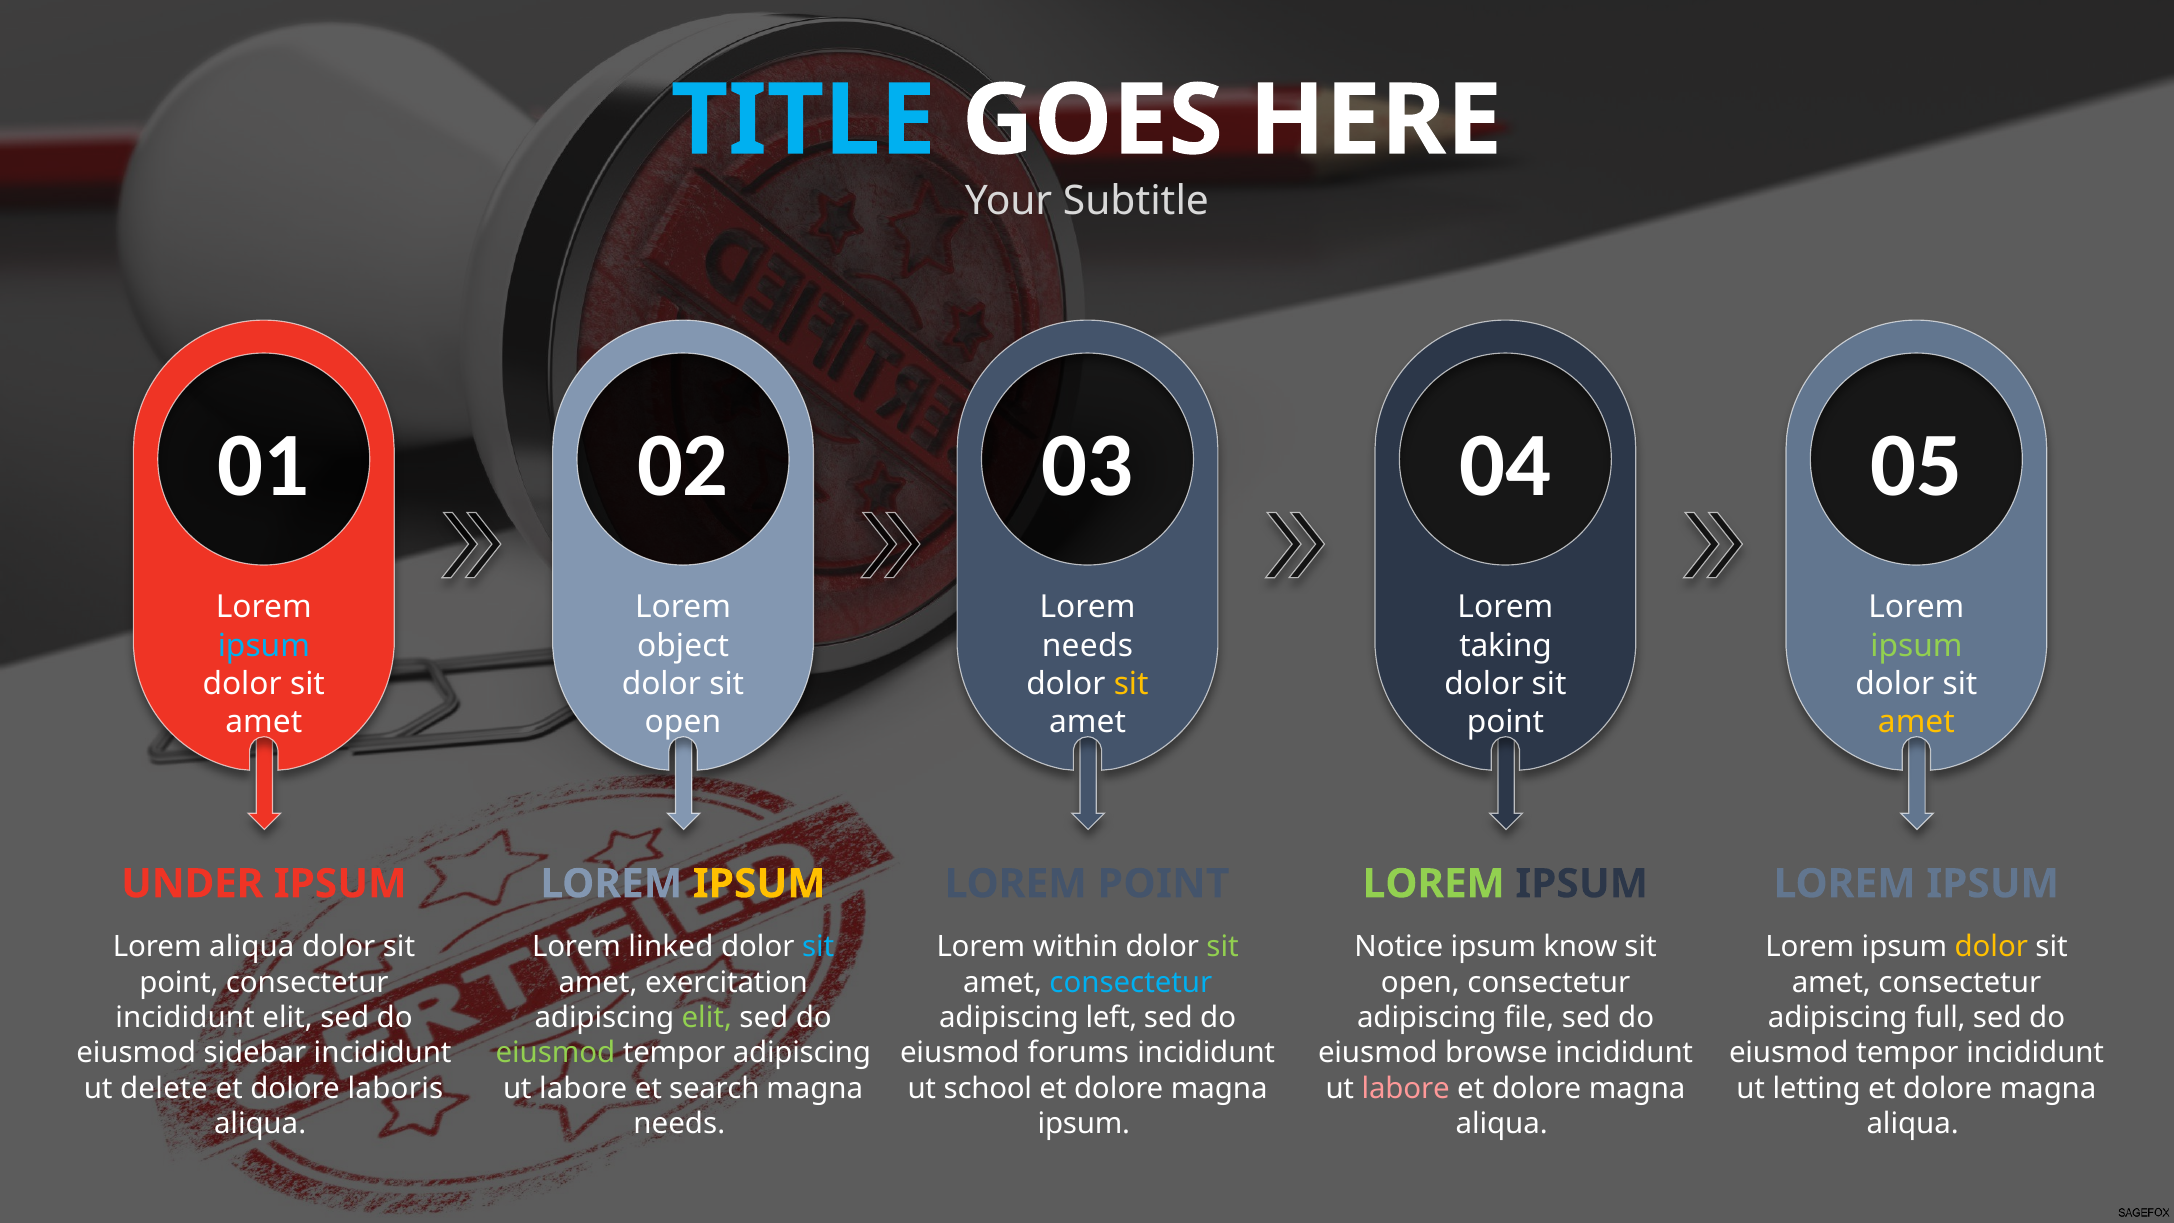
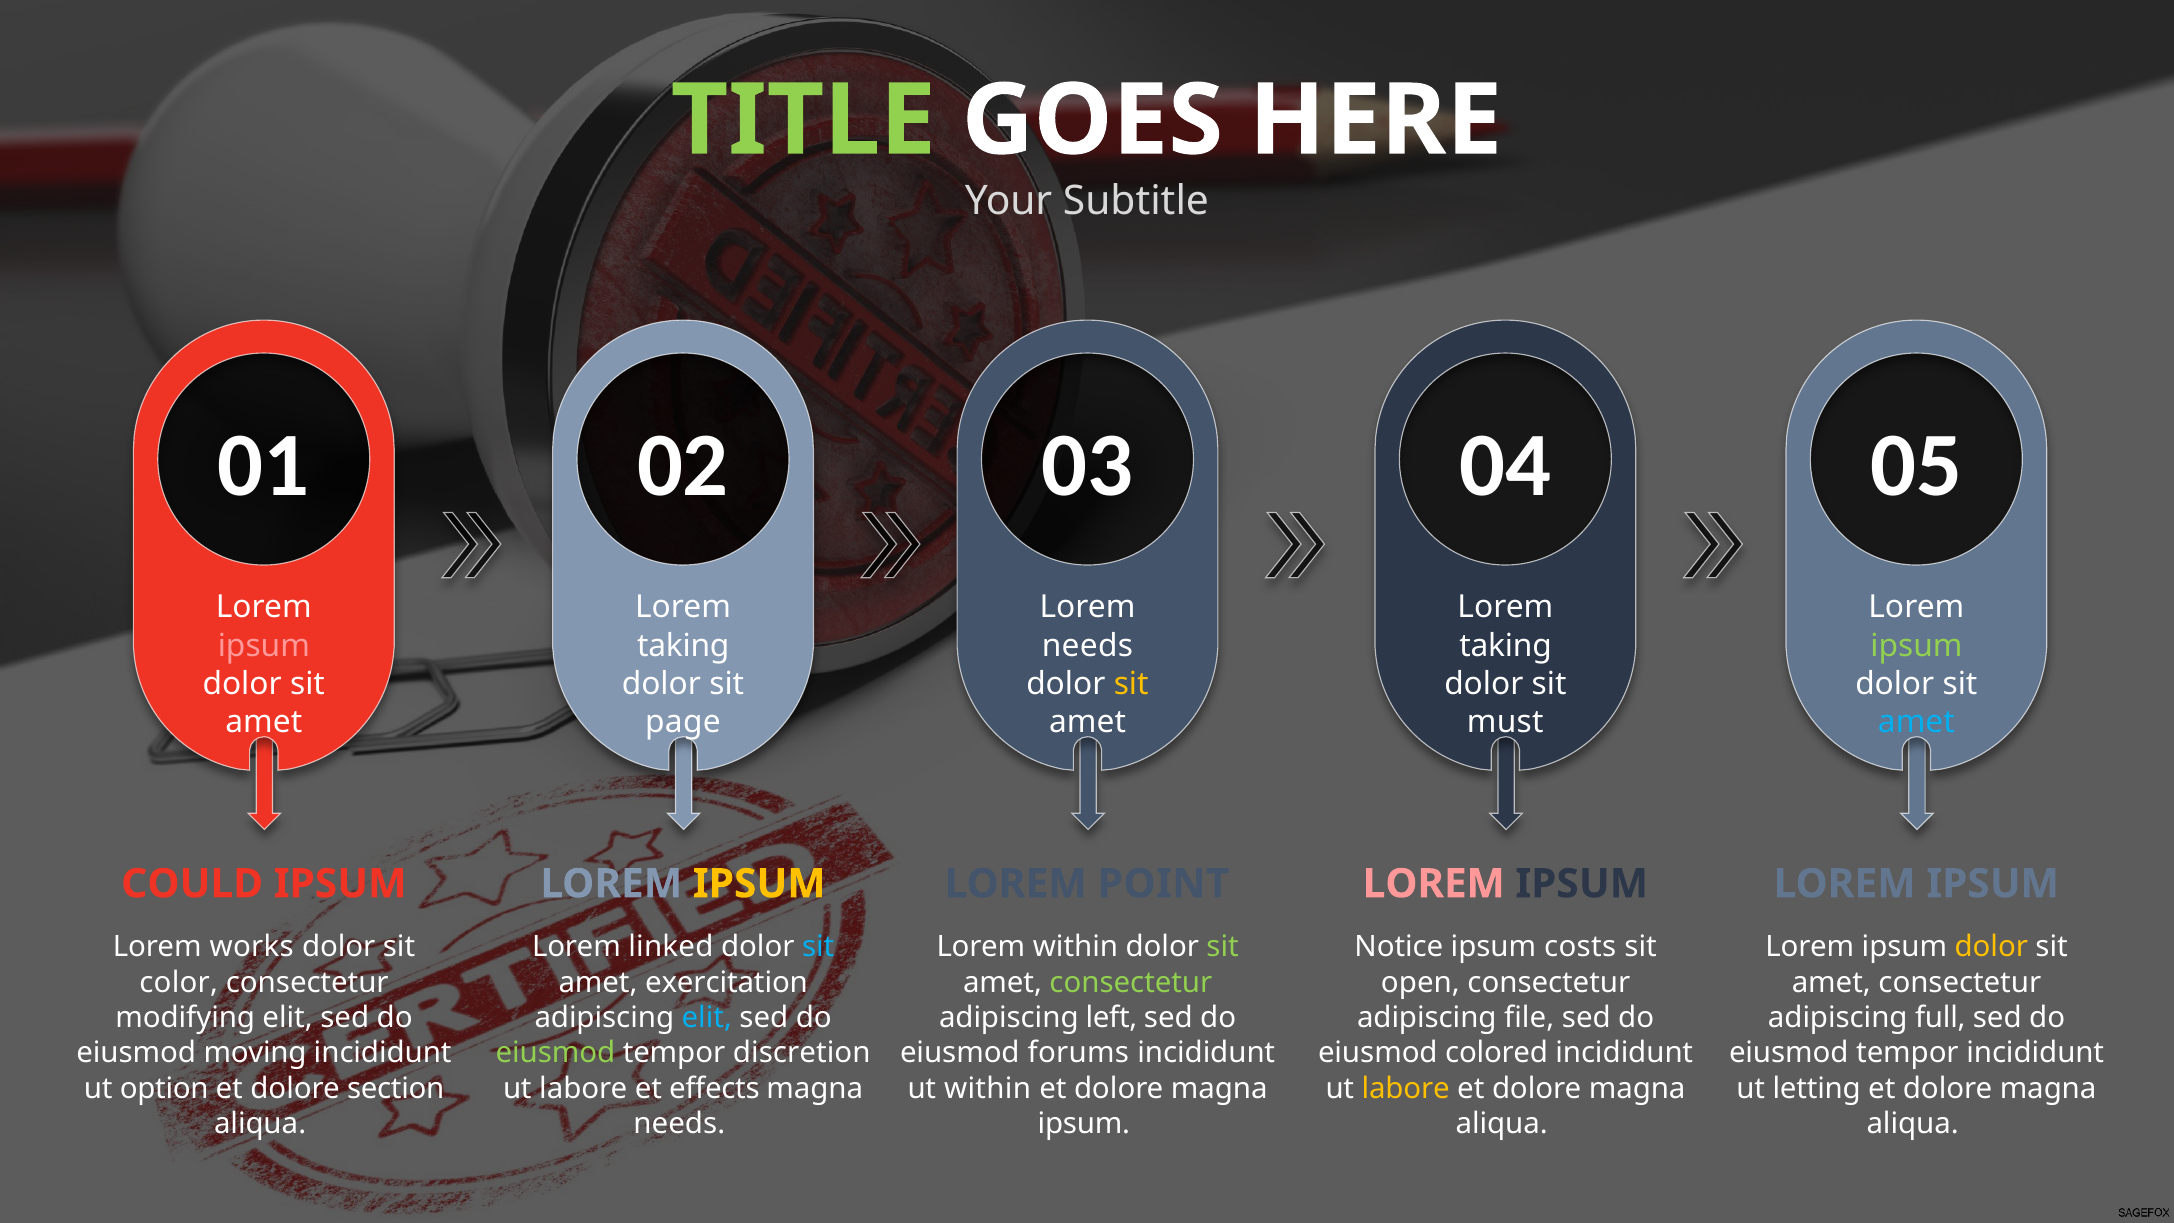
TITLE colour: light blue -> light green (803, 121)
ipsum colour: light blue -> pink (264, 646)
object: object -> taking (683, 646)
open: open -> page (683, 722)
point: point -> must (1505, 722)
amet colour: yellow -> light blue (1916, 722)
UNDER: UNDER -> COULD (192, 884)
LOREM colour: light green -> pink (1434, 884)
Lorem aliqua: aliqua -> works (252, 947)
know: know -> costs (1580, 947)
point: point -> color (179, 982)
consectetur colour: light blue -> light green (1131, 982)
incididunt: incididunt -> modifying (185, 1018)
elit colour: light green -> light blue (707, 1018)
sidebar: sidebar -> moving (255, 1053)
tempor adipiscing: adipiscing -> discretion (802, 1053)
browse: browse -> colored (1497, 1053)
delete: delete -> option (164, 1088)
laboris: laboris -> section (396, 1088)
search: search -> effects (714, 1088)
ut school: school -> within (988, 1088)
labore colour: pink -> yellow (1406, 1088)
